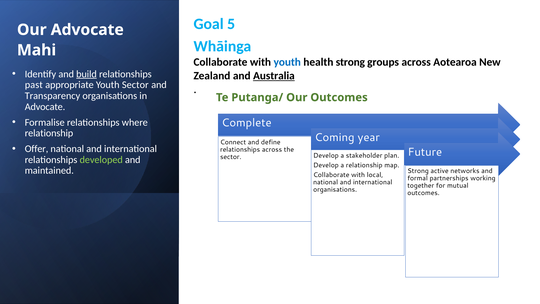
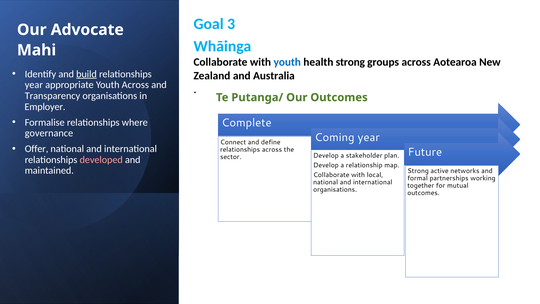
5: 5 -> 3 (231, 24)
Australia underline: present -> none (274, 76)
past: past -> year (34, 85)
Youth Sector: Sector -> Across (135, 85)
Advocate: Advocate -> Employer (45, 107)
relationship: relationship -> governance (49, 133)
developed colour: light green -> pink (101, 160)
